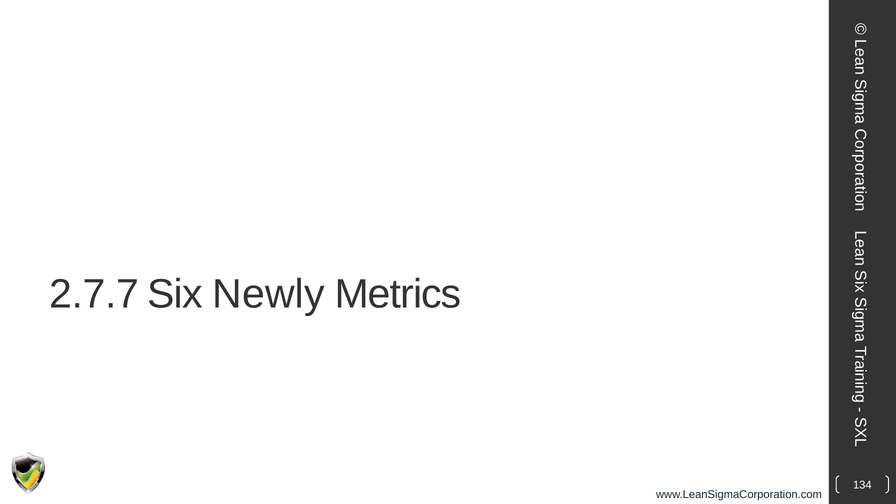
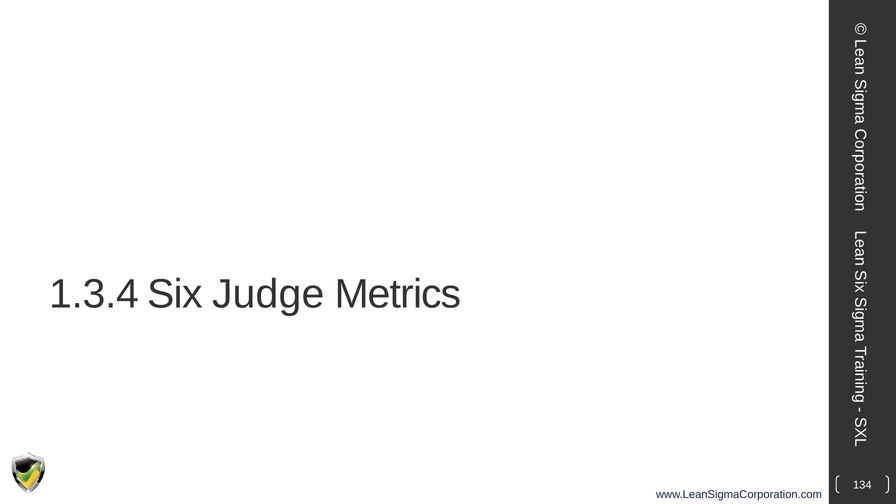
2.7.7: 2.7.7 -> 1.3.4 (94, 294)
Newly: Newly -> Judge (269, 294)
